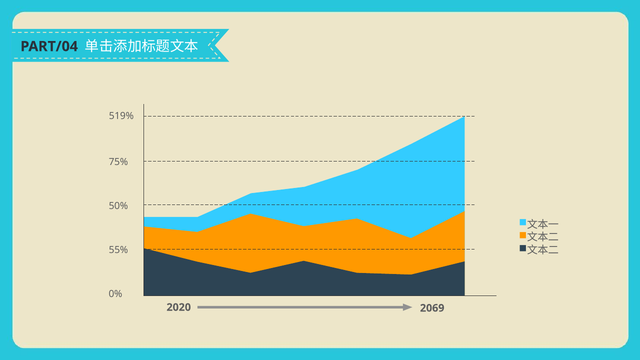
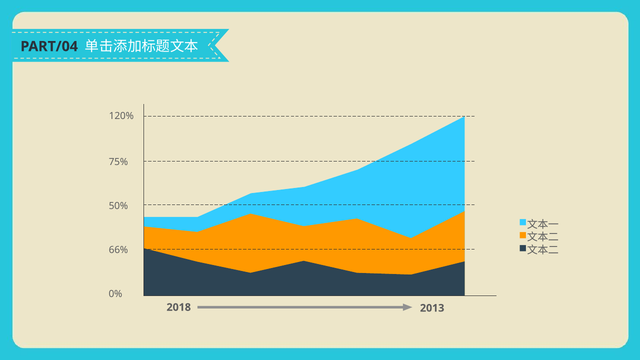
519%: 519% -> 120% (121, 116)
55%: 55% -> 66% (118, 250)
2020: 2020 -> 2018 (179, 307)
2069: 2069 -> 2013 (432, 308)
